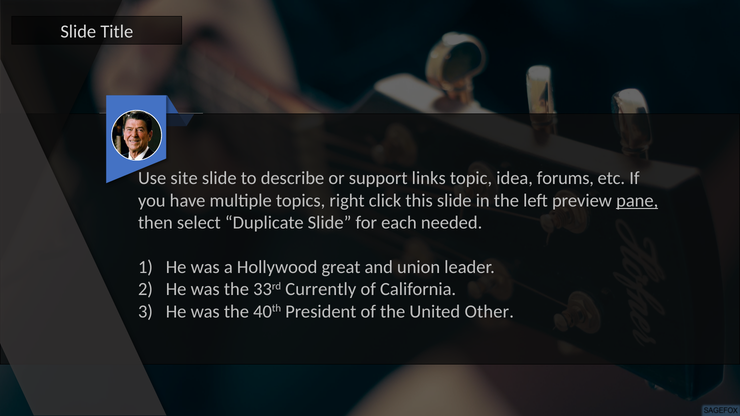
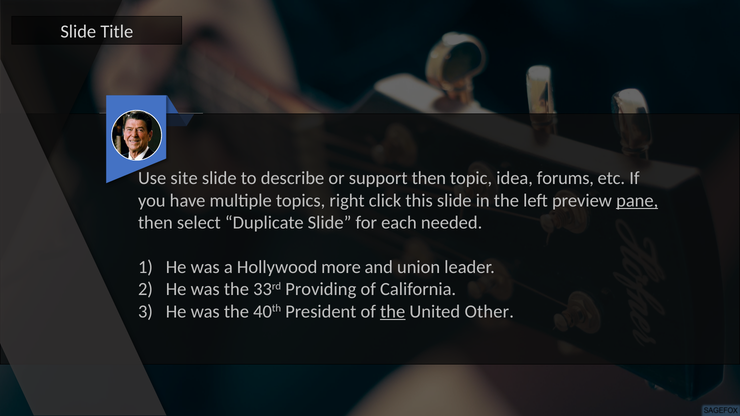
support links: links -> then (429, 178)
great: great -> more (341, 267)
Currently: Currently -> Providing (321, 289)
the underline: none -> present (393, 312)
